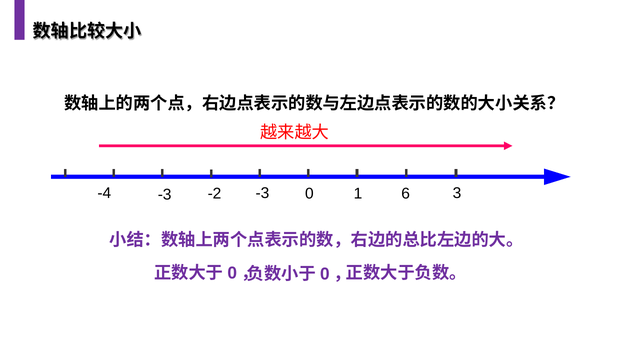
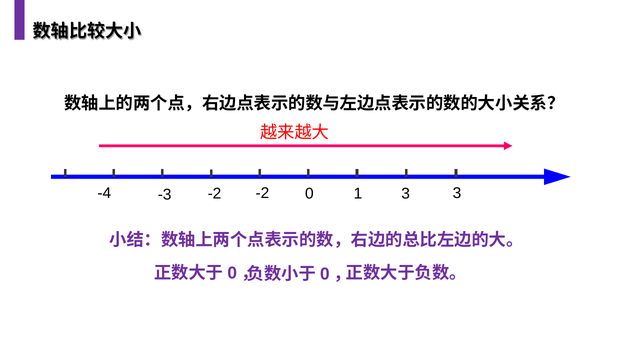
-3: -3 -> -2 (262, 193)
0 6: 6 -> 3 (406, 194)
